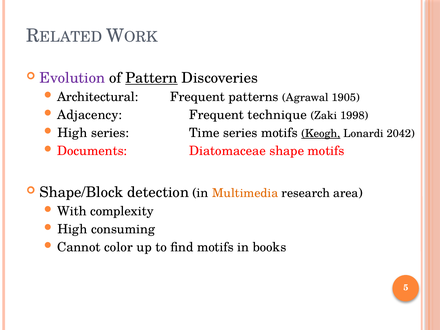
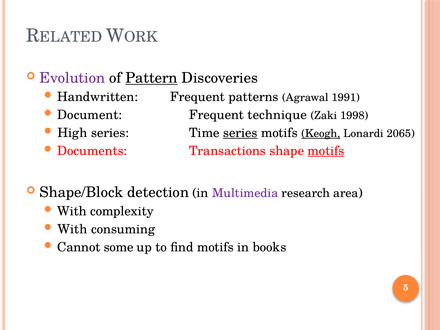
Architectural: Architectural -> Handwritten (98, 97)
1905: 1905 -> 1991 (346, 98)
Adjacency: Adjacency -> Document (90, 115)
series underline: none -> present (240, 133)
2042: 2042 -> 2065 (401, 133)
Diatomaceae: Diatomaceae -> Transactions (228, 151)
motifs underline: none -> present (326, 151)
Multimedia colour: orange -> purple (245, 193)
High: High -> With (72, 229)
color: color -> some (119, 247)
